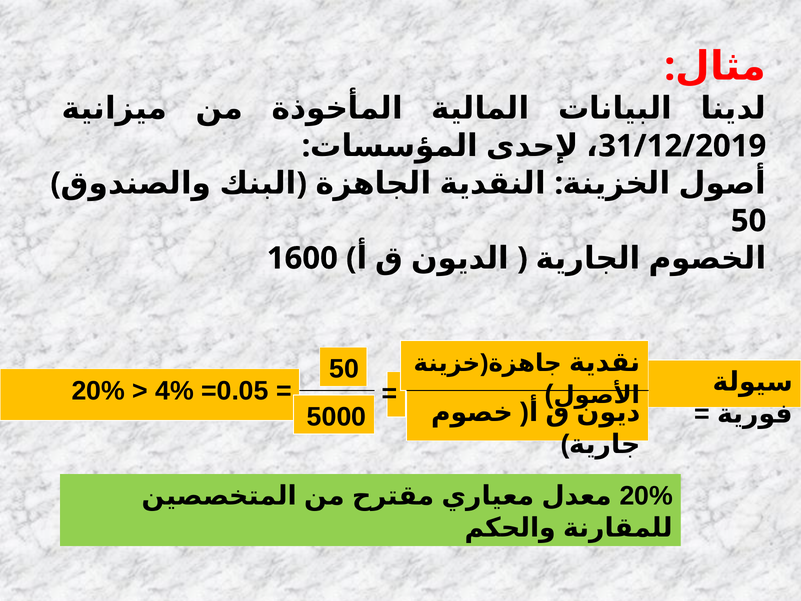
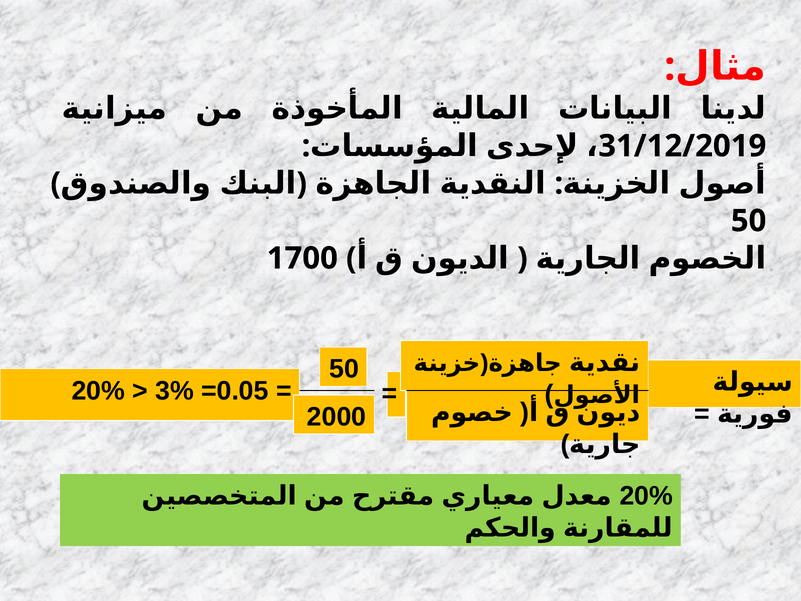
1600: 1600 -> 1700 (302, 258)
4%: 4% -> 3% (175, 391)
5000: 5000 -> 2000 (337, 417)
